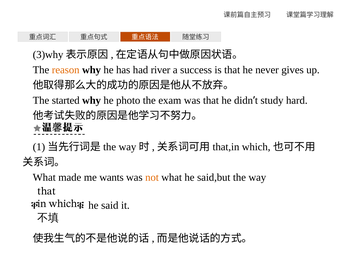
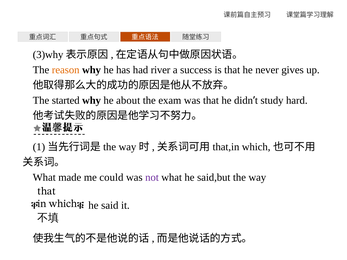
photo: photo -> about (128, 101)
wants: wants -> could (111, 177)
not colour: orange -> purple (152, 177)
